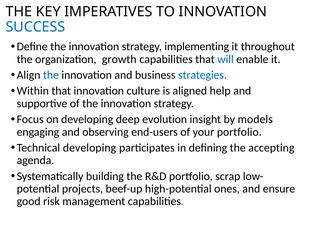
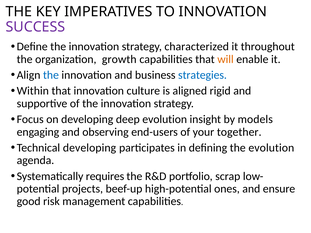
SUCCESS colour: blue -> purple (35, 27)
implementing: implementing -> characterized (197, 47)
will colour: blue -> orange (225, 59)
help: help -> rigid (220, 91)
your portfolio: portfolio -> together (239, 132)
the accepting: accepting -> evolution (271, 148)
building: building -> requires (105, 176)
